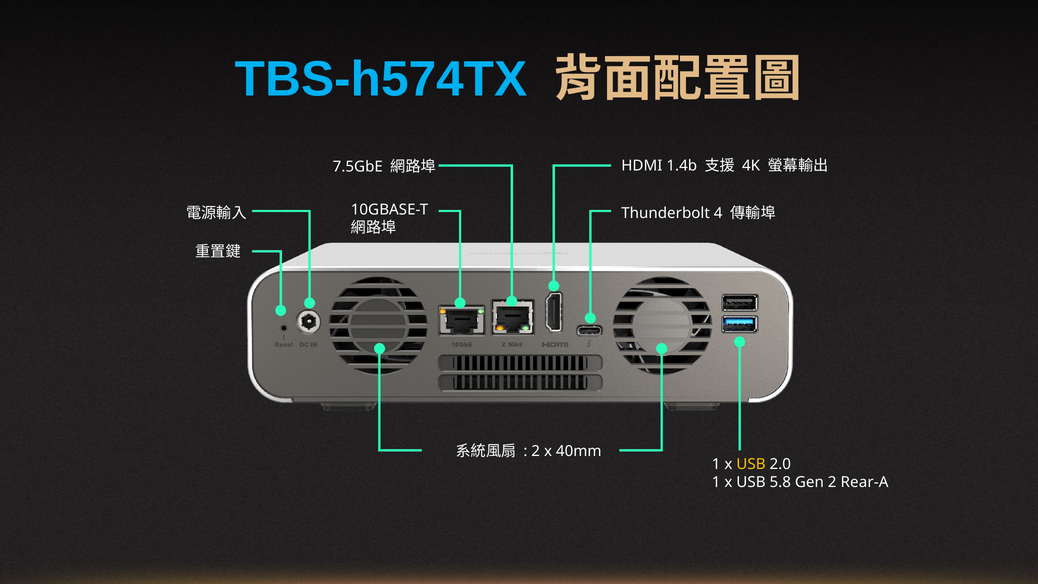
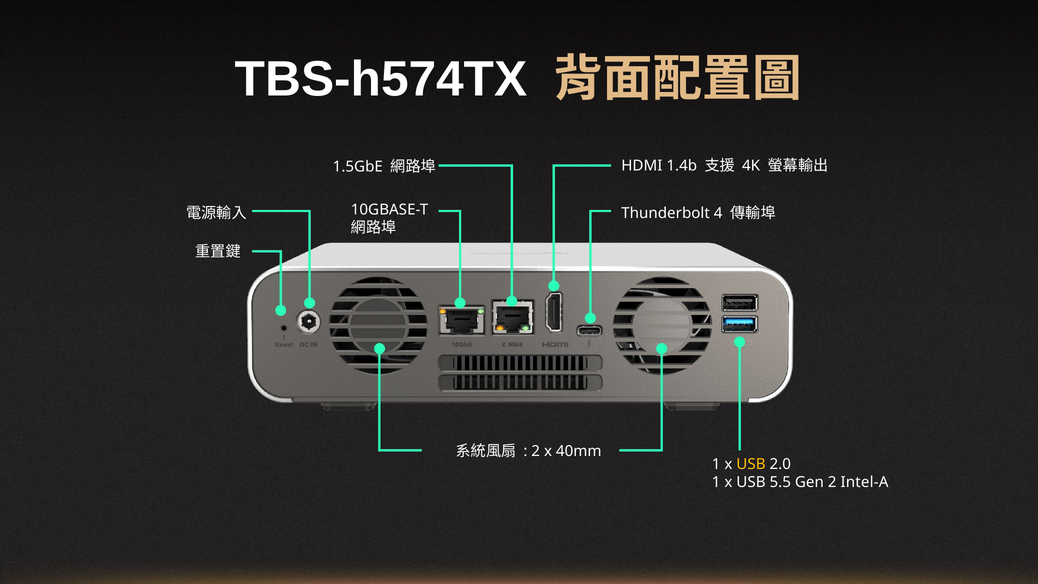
TBS-h574TX colour: light blue -> white (381, 79)
7.5GbE: 7.5GbE -> 1.5GbE (358, 166)
5.8: 5.8 -> 5.5 (780, 482)
Rear-A: Rear-A -> Intel-A (865, 482)
